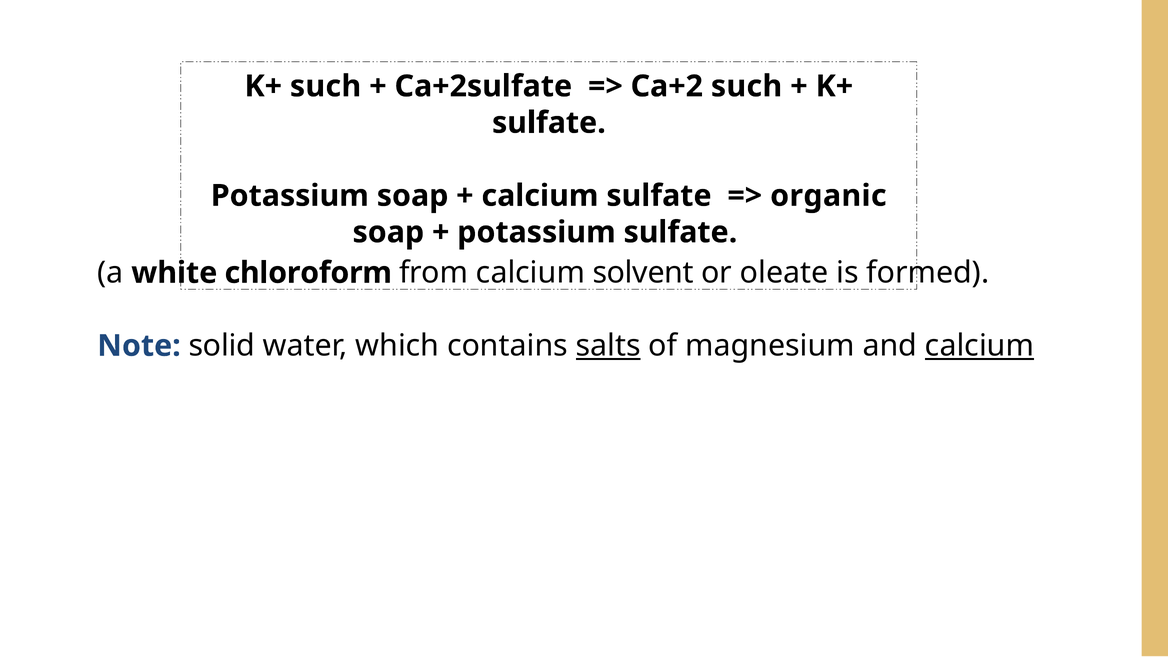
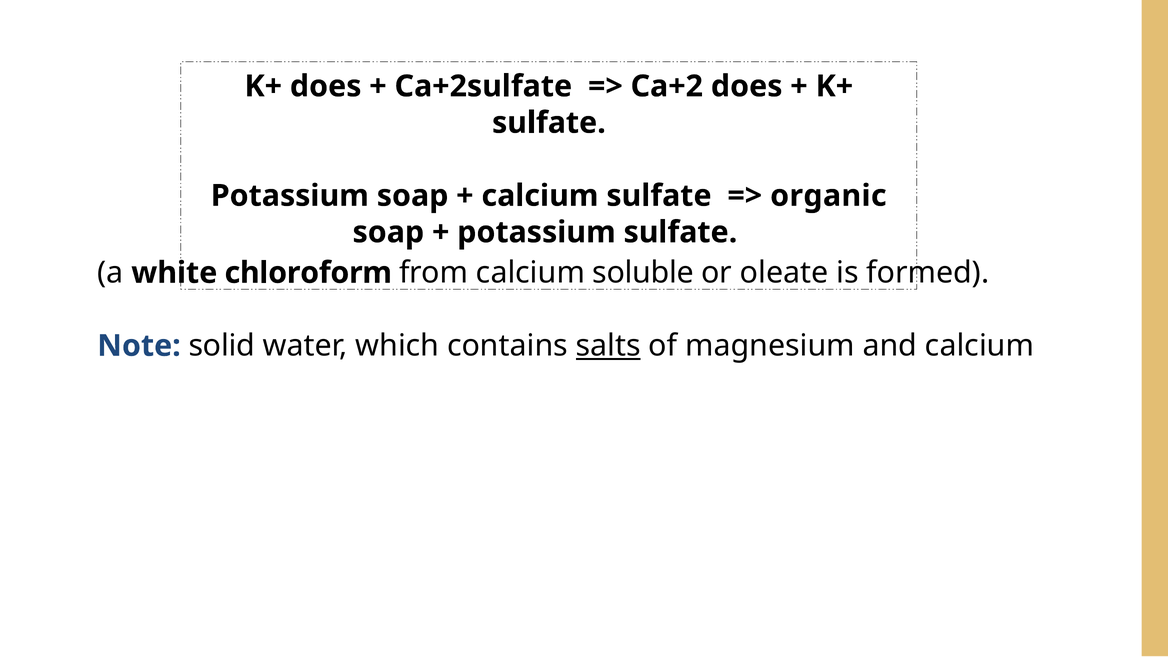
K+ such: such -> does (326, 86)
Ca+2 such: such -> does (747, 86)
solvent: solvent -> soluble (643, 273)
calcium underline: present -> none (980, 346)
